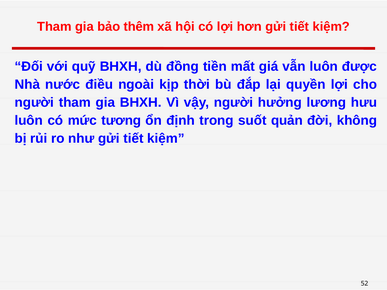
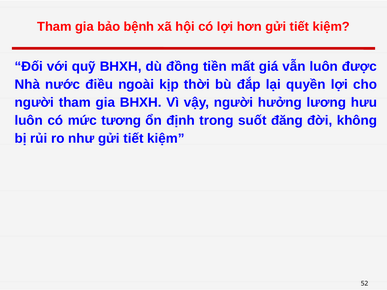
thêm: thêm -> bệnh (139, 27)
quản: quản -> đăng (287, 121)
